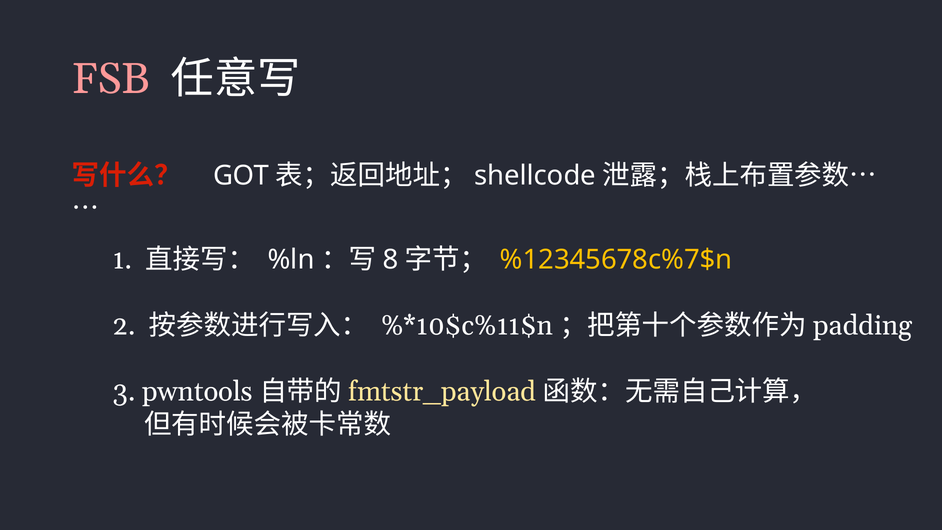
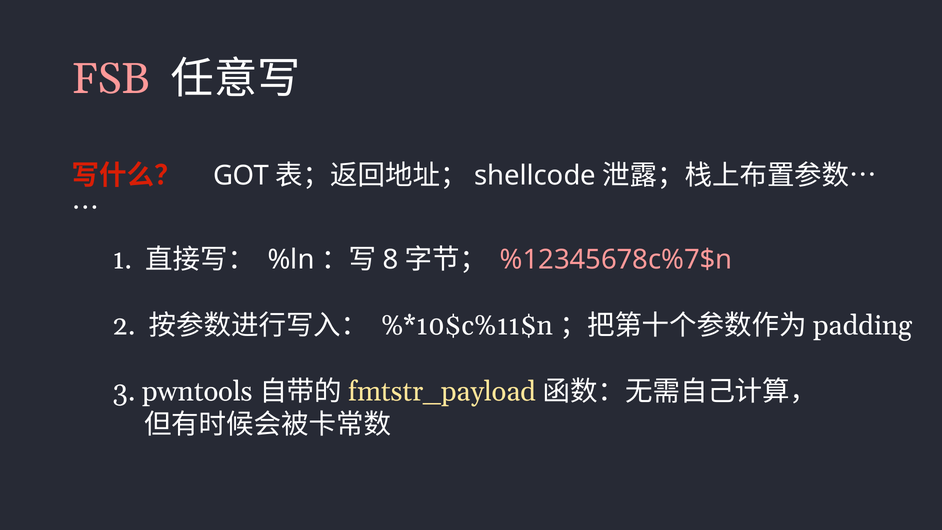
%12345678c%7$n colour: yellow -> pink (616, 259)
